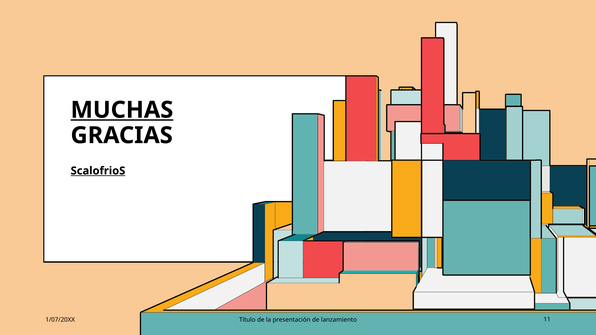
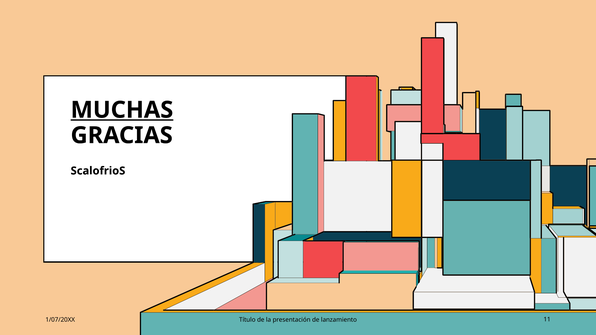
ScalofrioS underline: present -> none (98, 171)
